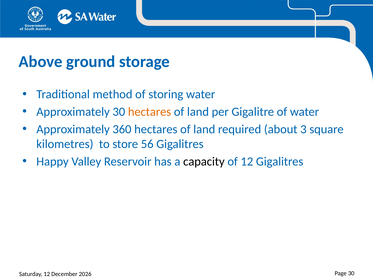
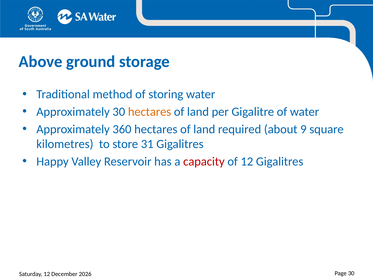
3: 3 -> 9 (303, 129)
56: 56 -> 31 (147, 144)
capacity colour: black -> red (204, 161)
